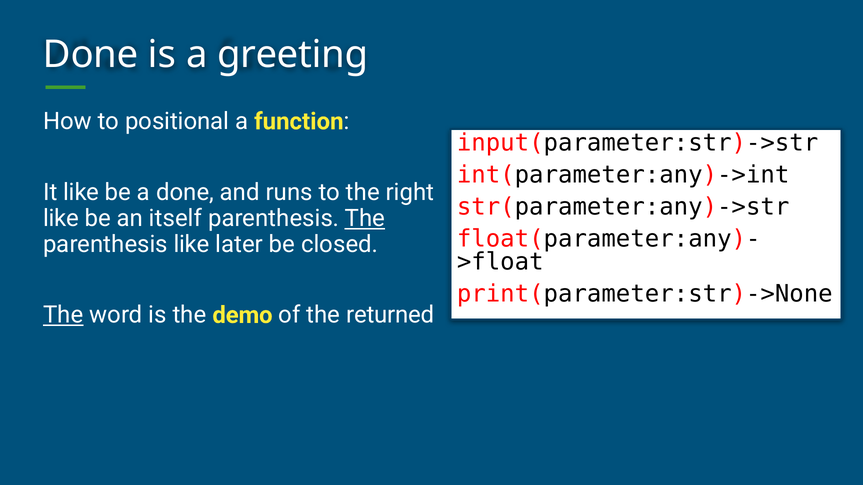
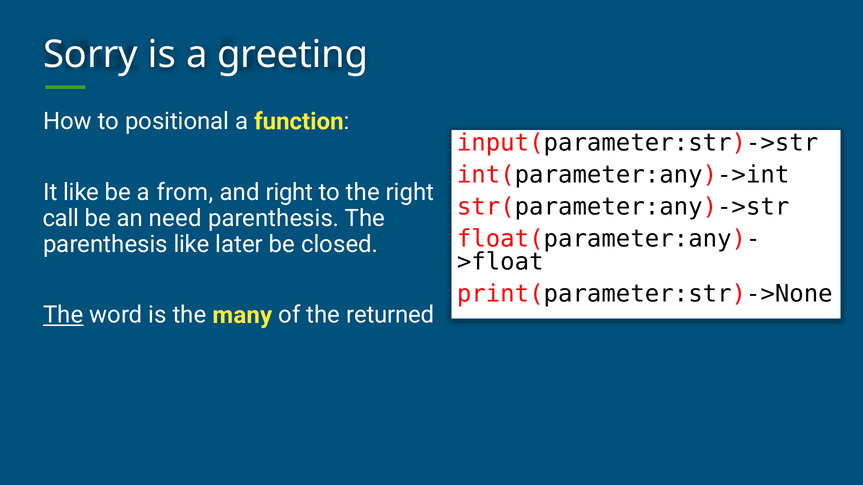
Done: Done -> Sorry (91, 55)
a done: done -> from (185, 193)
and runs: runs -> right (289, 193)
like: like -> call (61, 218)
itself: itself -> need (175, 218)
The underline: present -> none (365, 218)
demo: demo -> many (242, 315)
